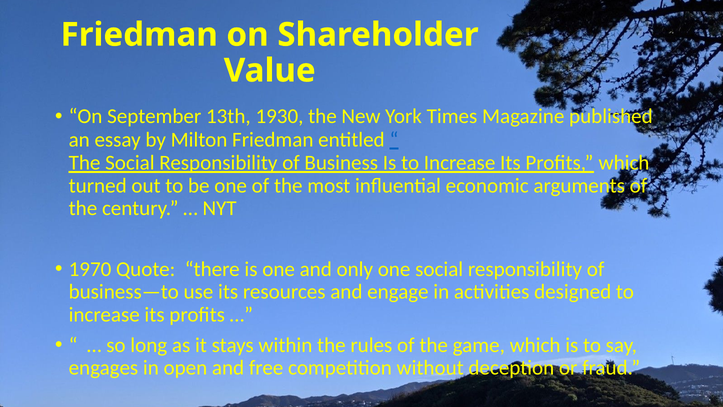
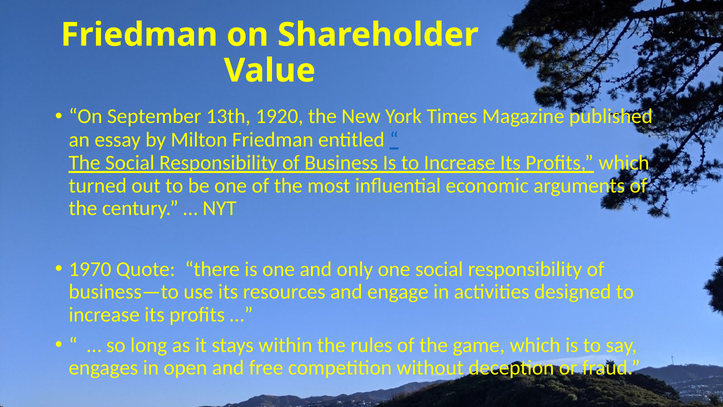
1930: 1930 -> 1920 (279, 116)
